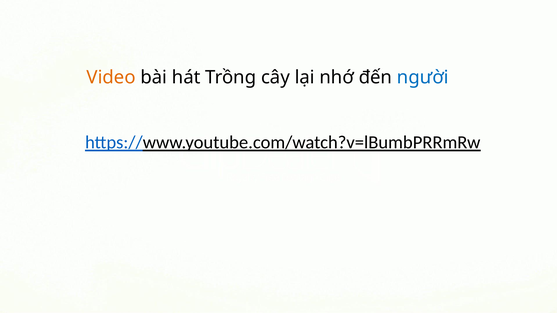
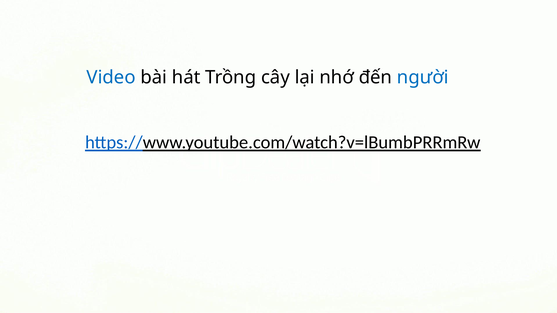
Video colour: orange -> blue (111, 78)
